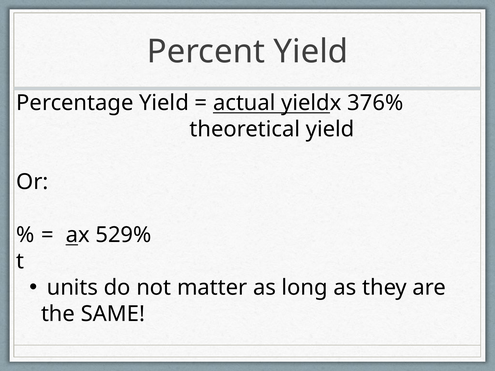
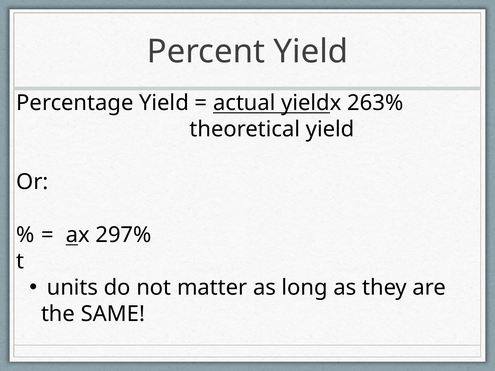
376%: 376% -> 263% (375, 103)
529%: 529% -> 297% (123, 235)
